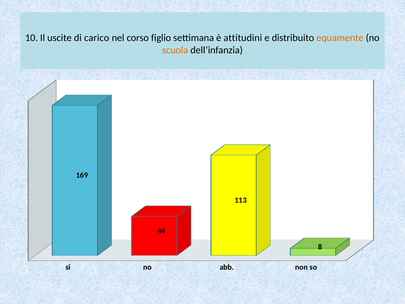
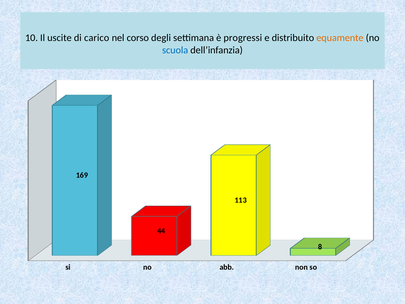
figlio: figlio -> degli (161, 38)
attitudini: attitudini -> progressi (243, 38)
scuola colour: orange -> blue (175, 50)
